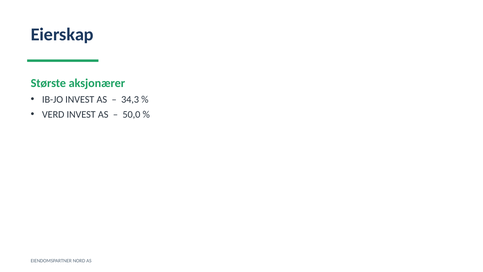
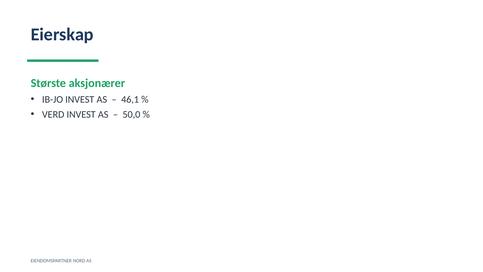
34,3: 34,3 -> 46,1 (130, 99)
